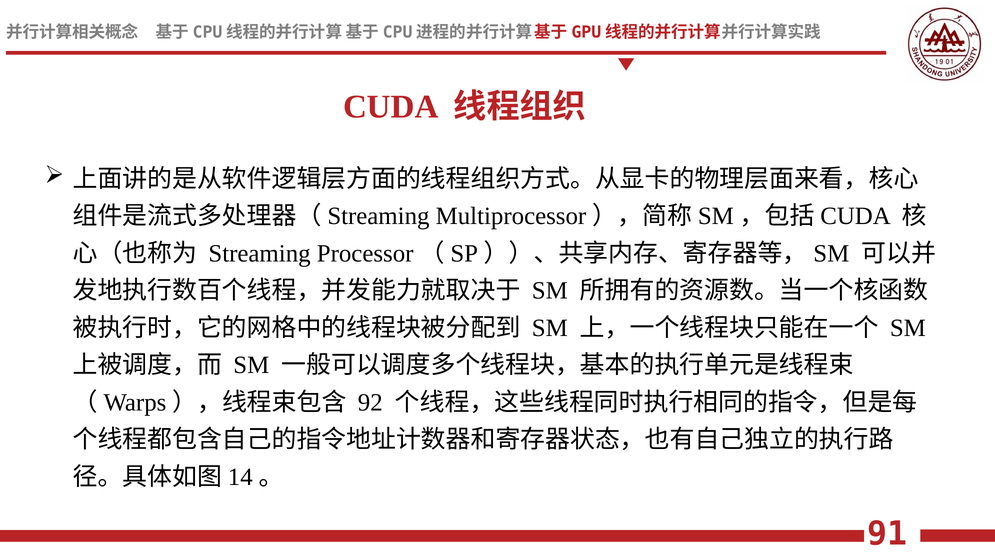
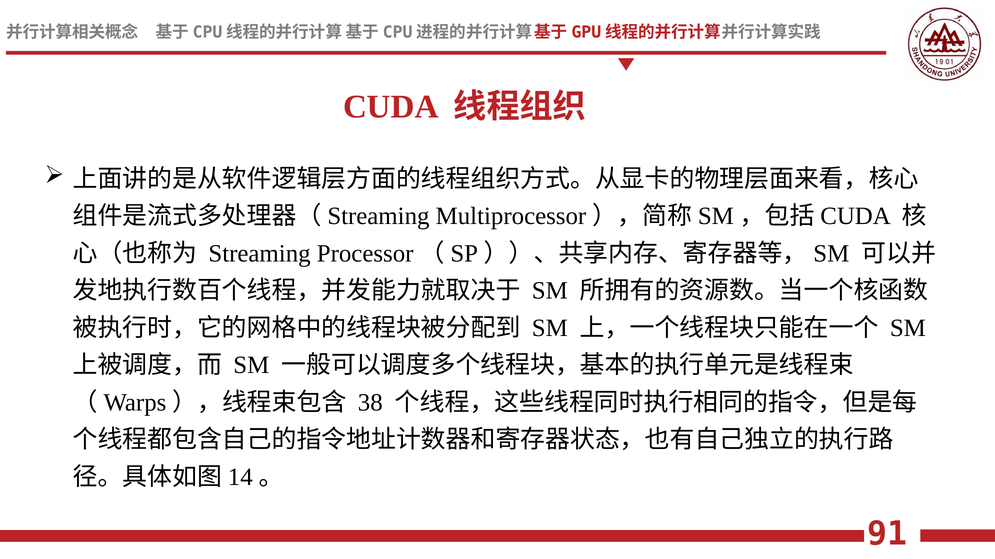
92: 92 -> 38 (370, 403)
